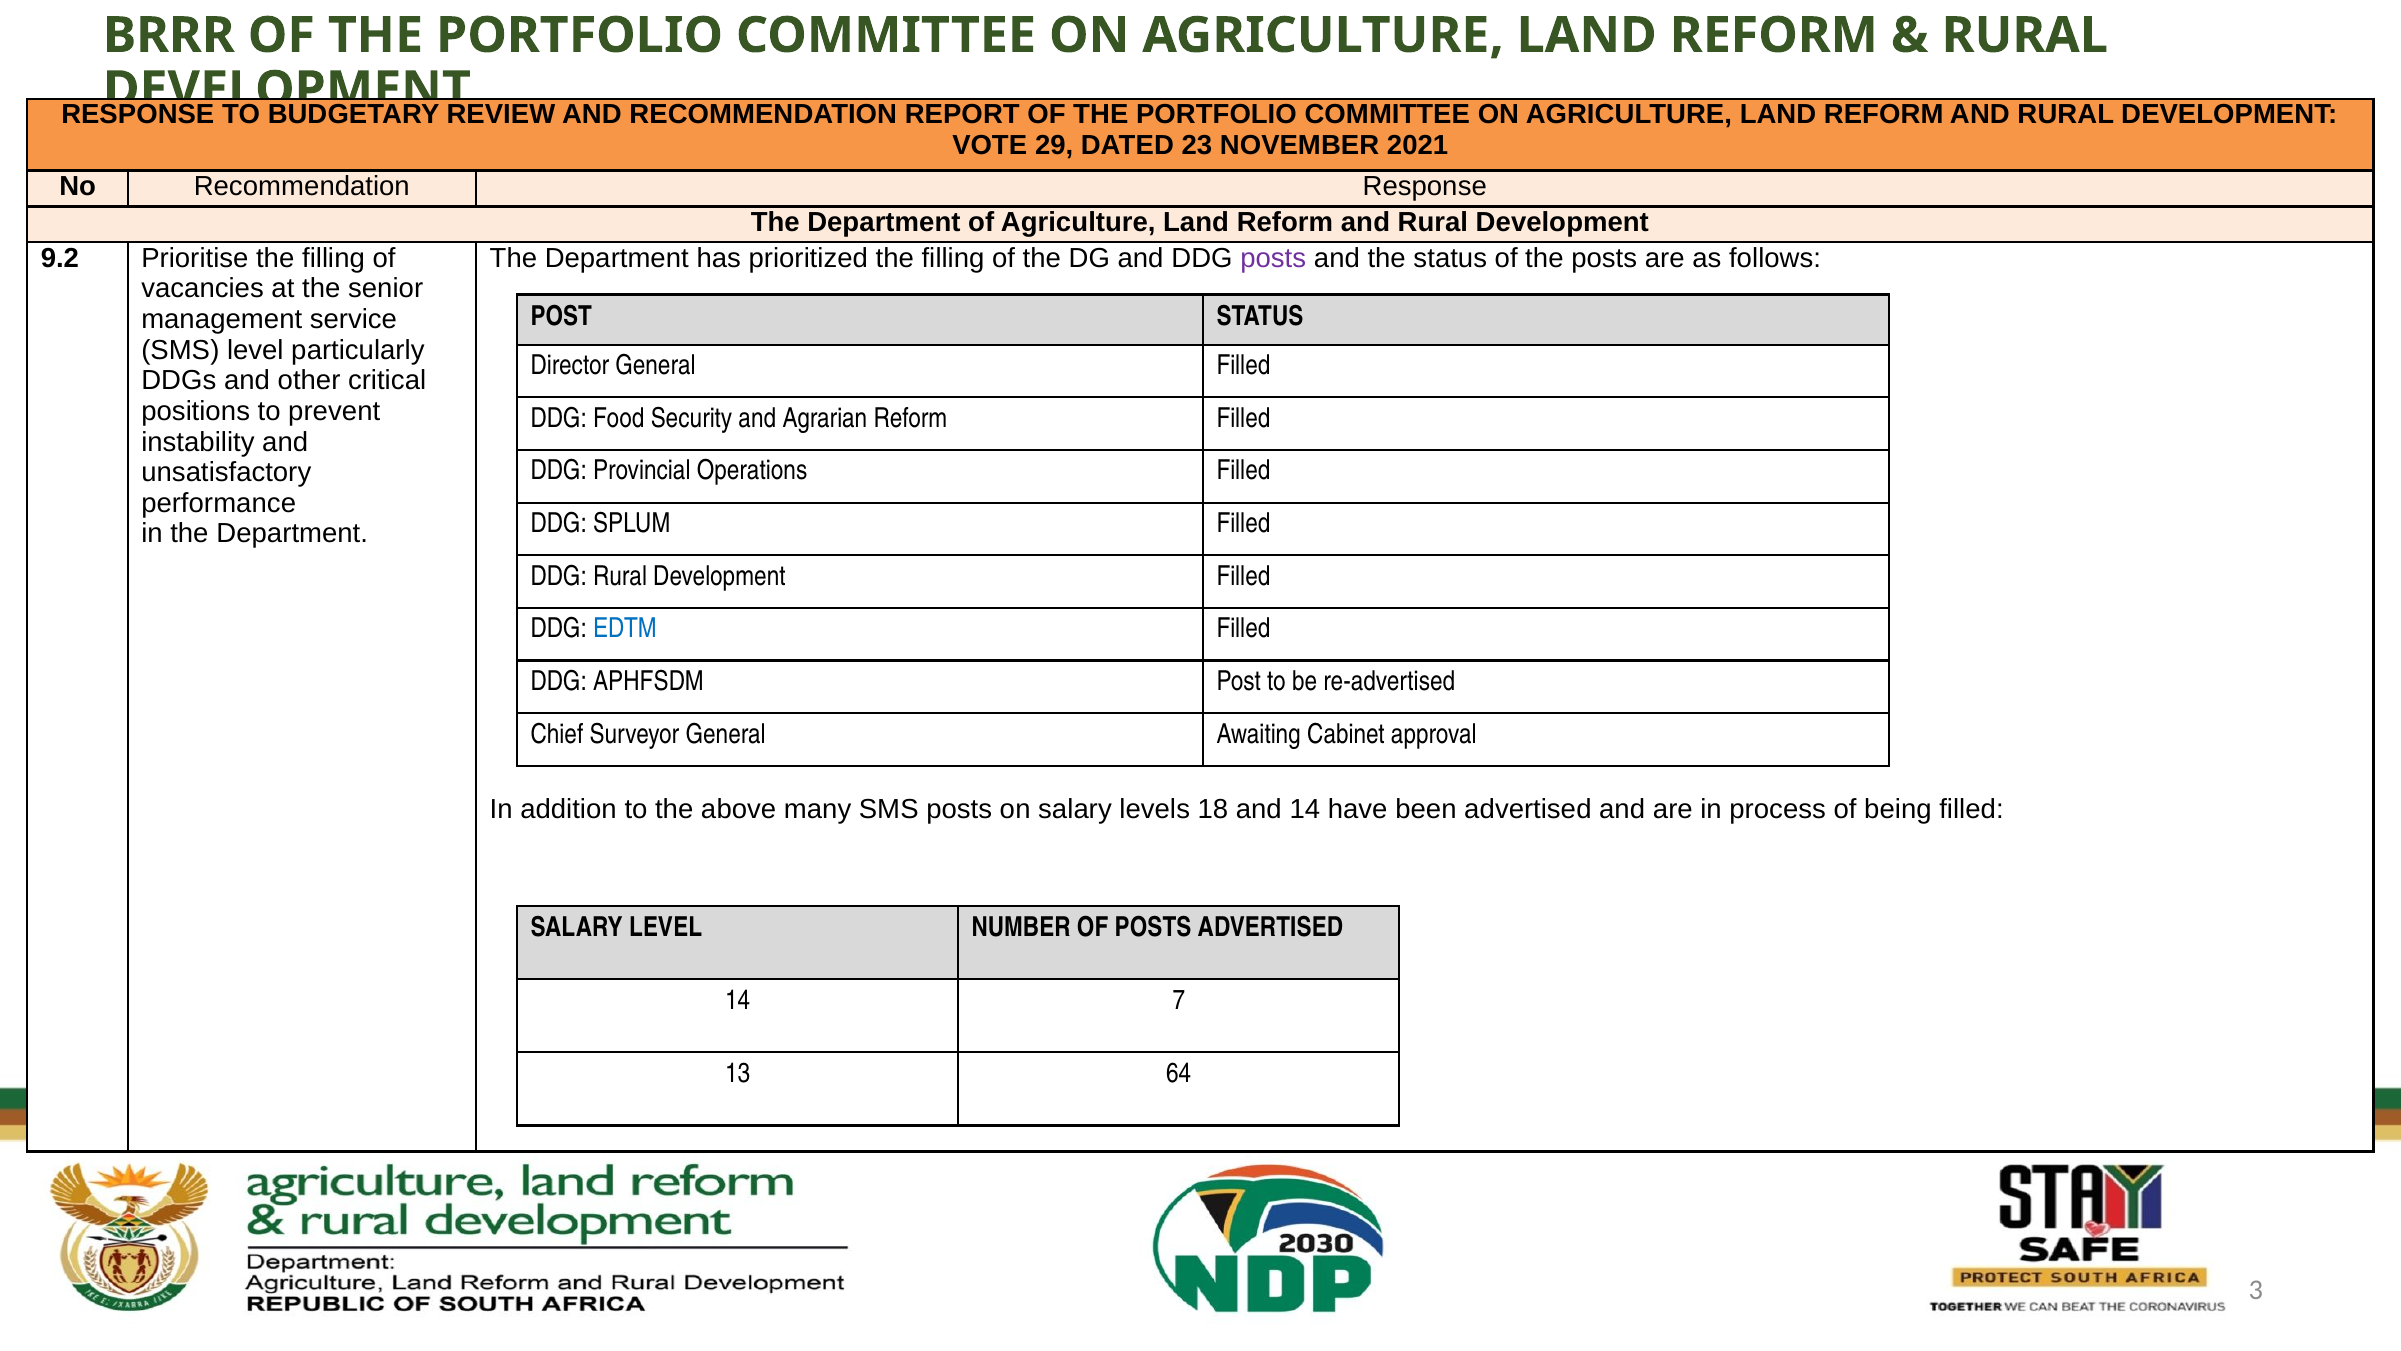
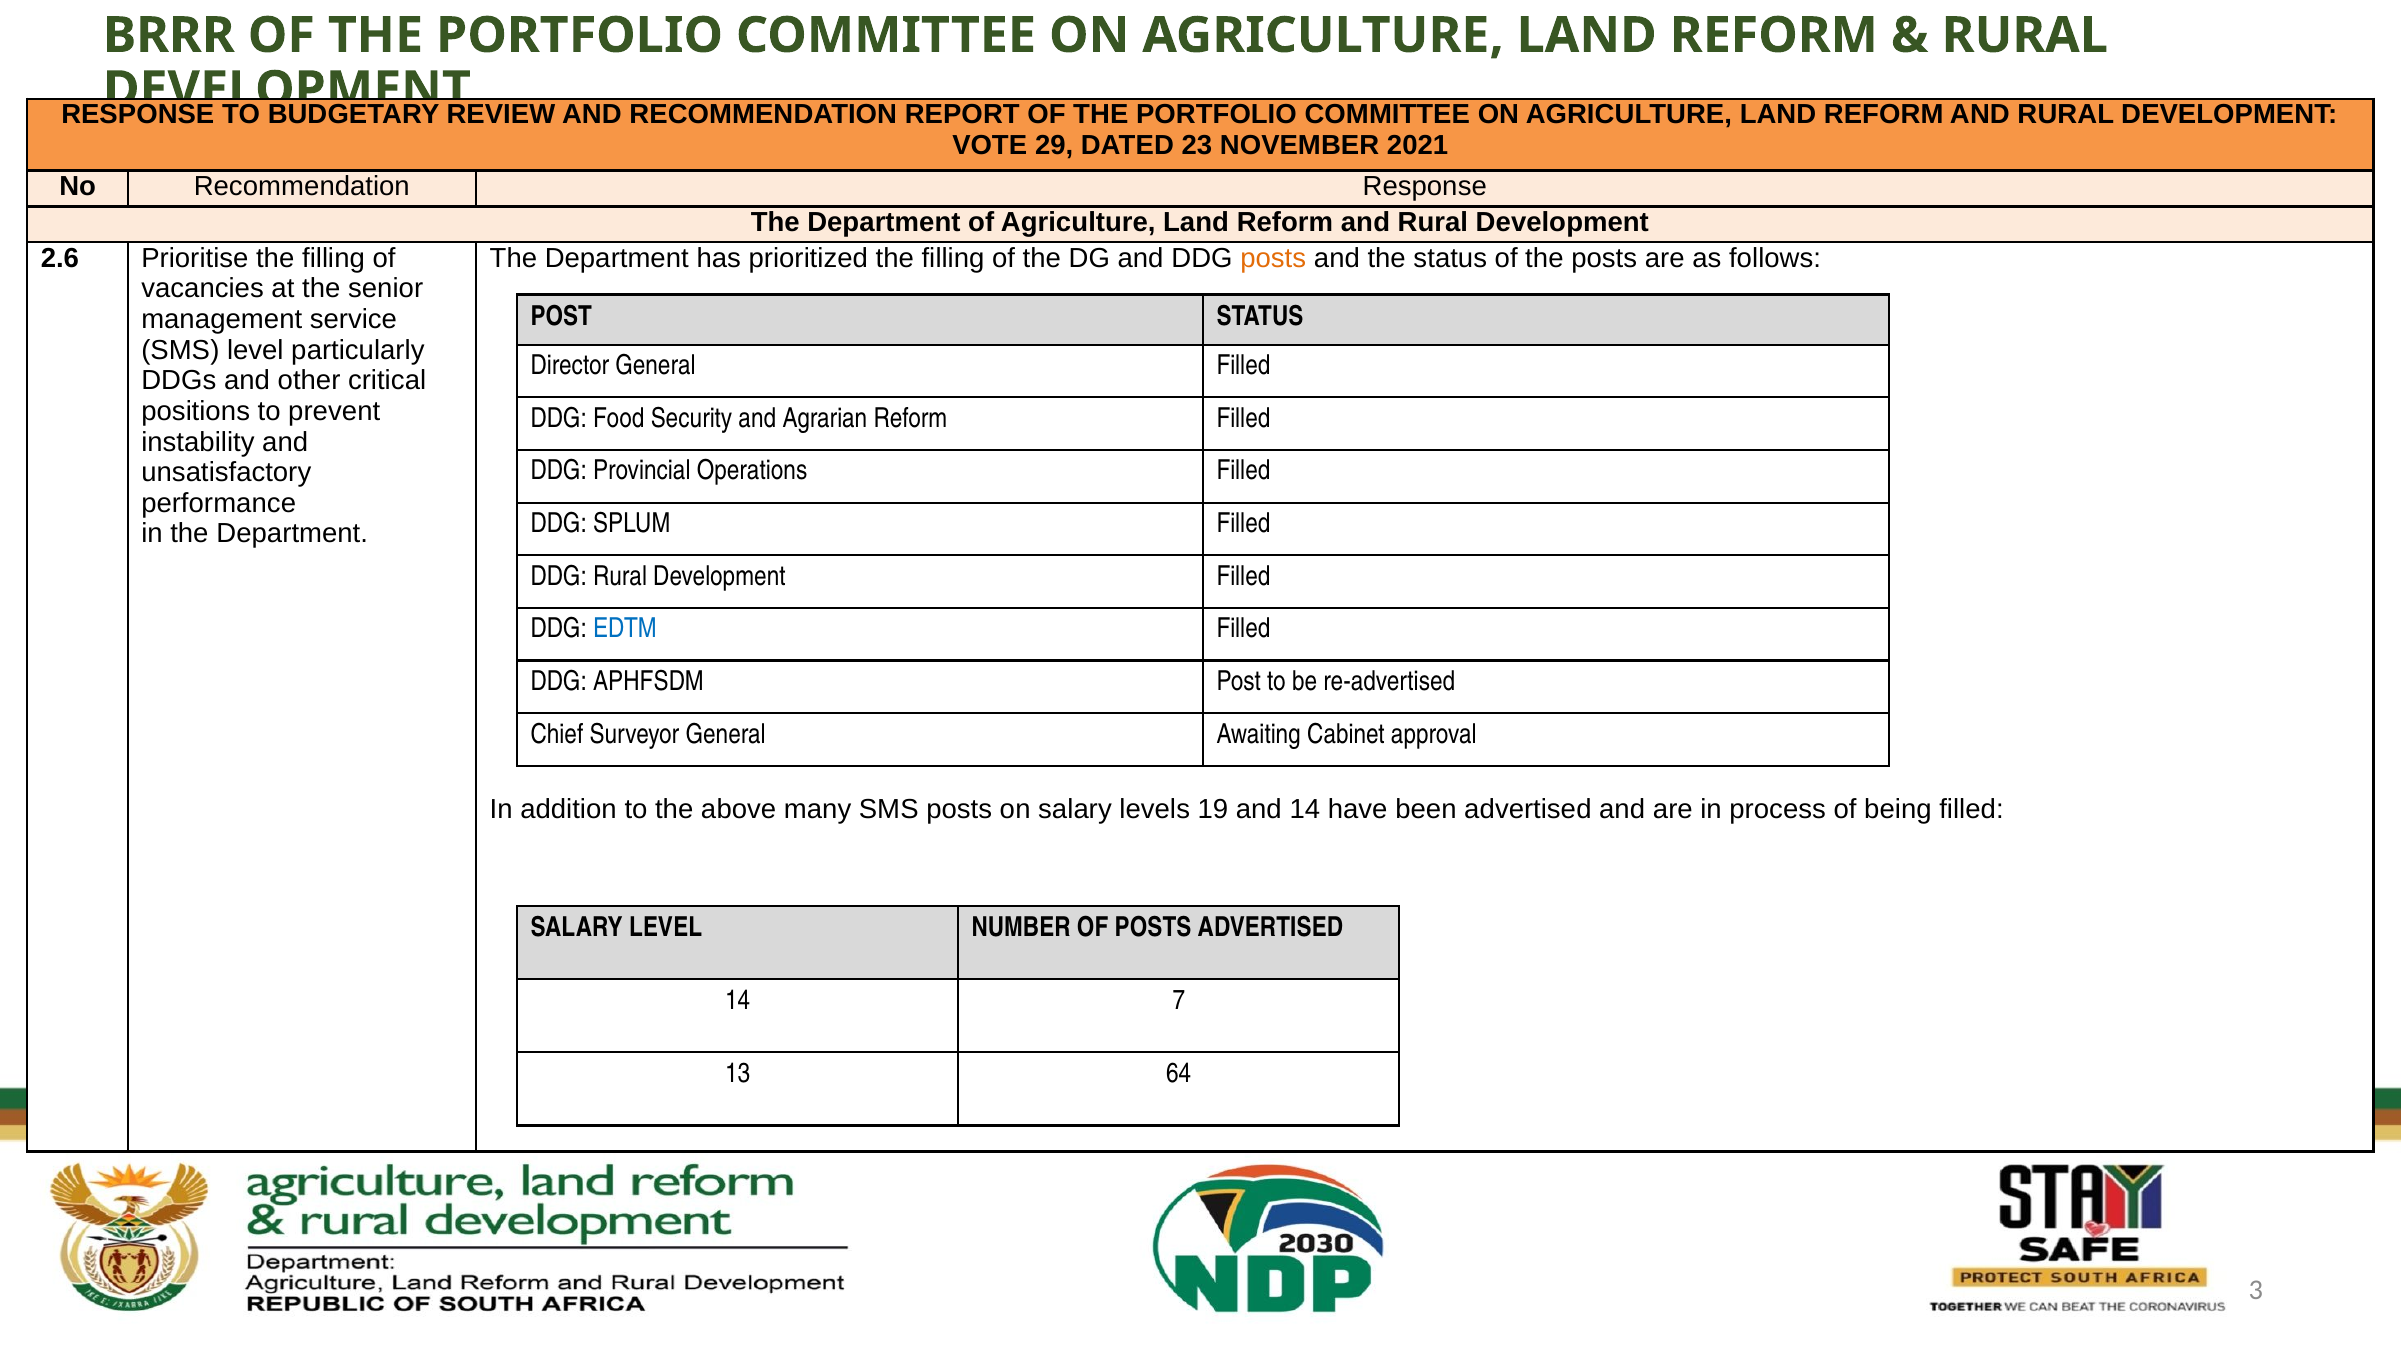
9.2: 9.2 -> 2.6 (60, 258)
posts colour: purple -> orange (1273, 258)
18: 18 -> 19 (1213, 809)
